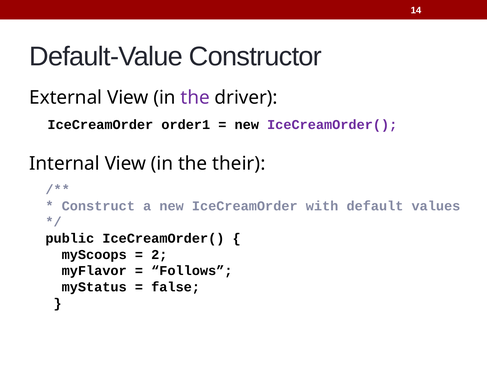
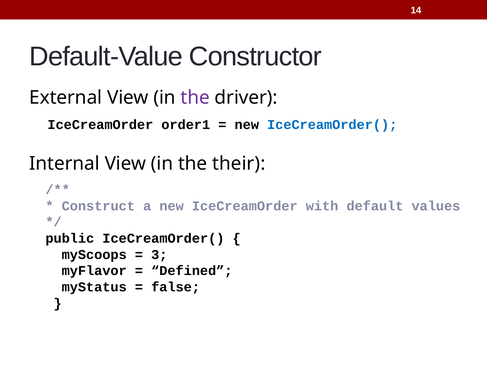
IceCreamOrder( colour: purple -> blue (332, 125)
2: 2 -> 3 (159, 255)
Follows: Follows -> Defined (192, 271)
